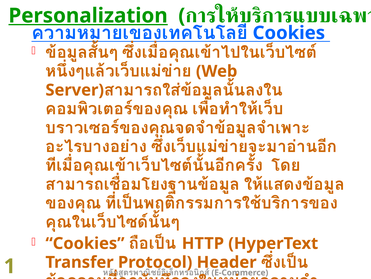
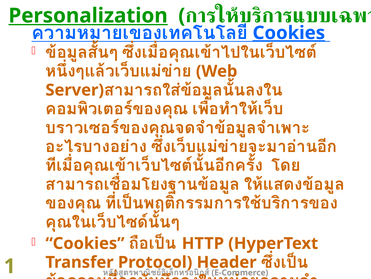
Cookies underline: none -> present (289, 33)
